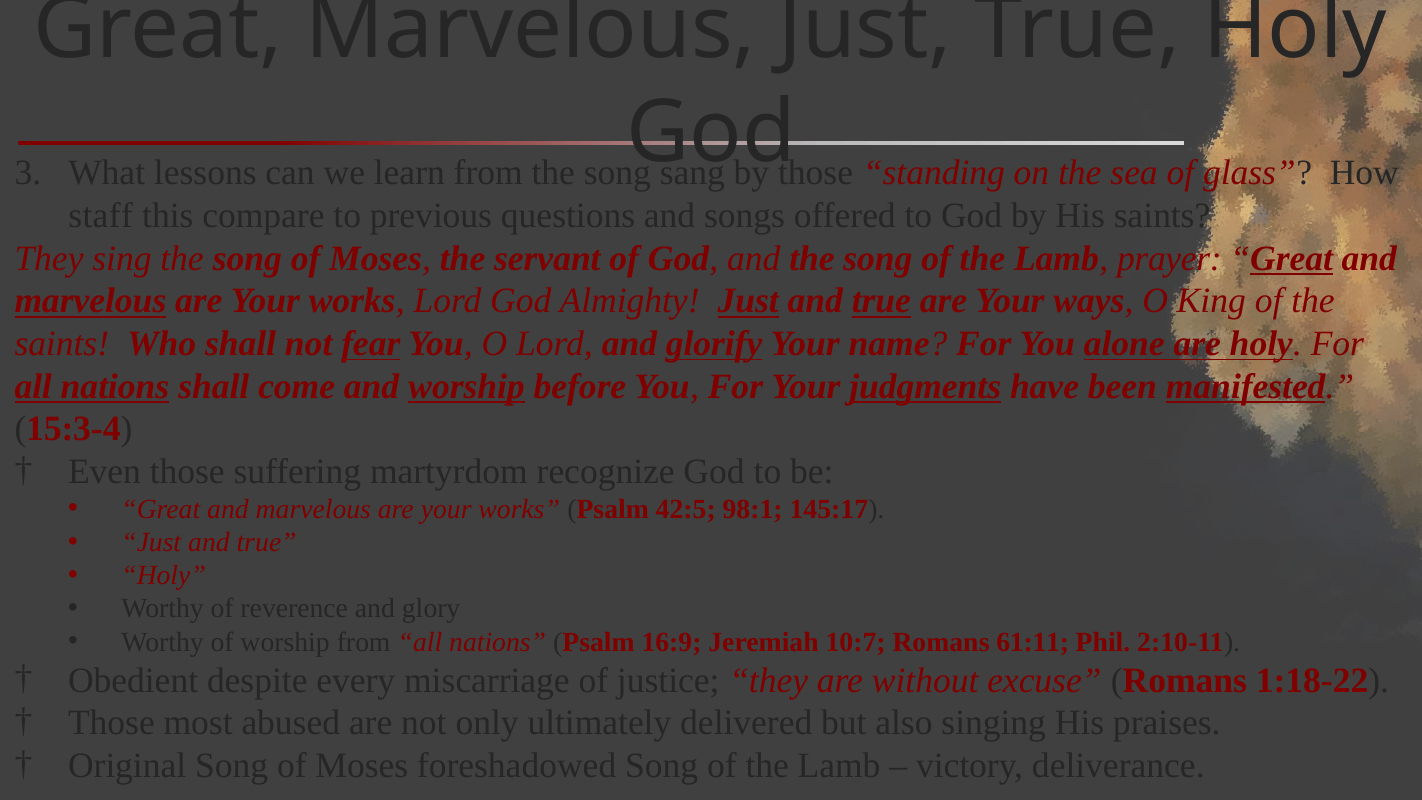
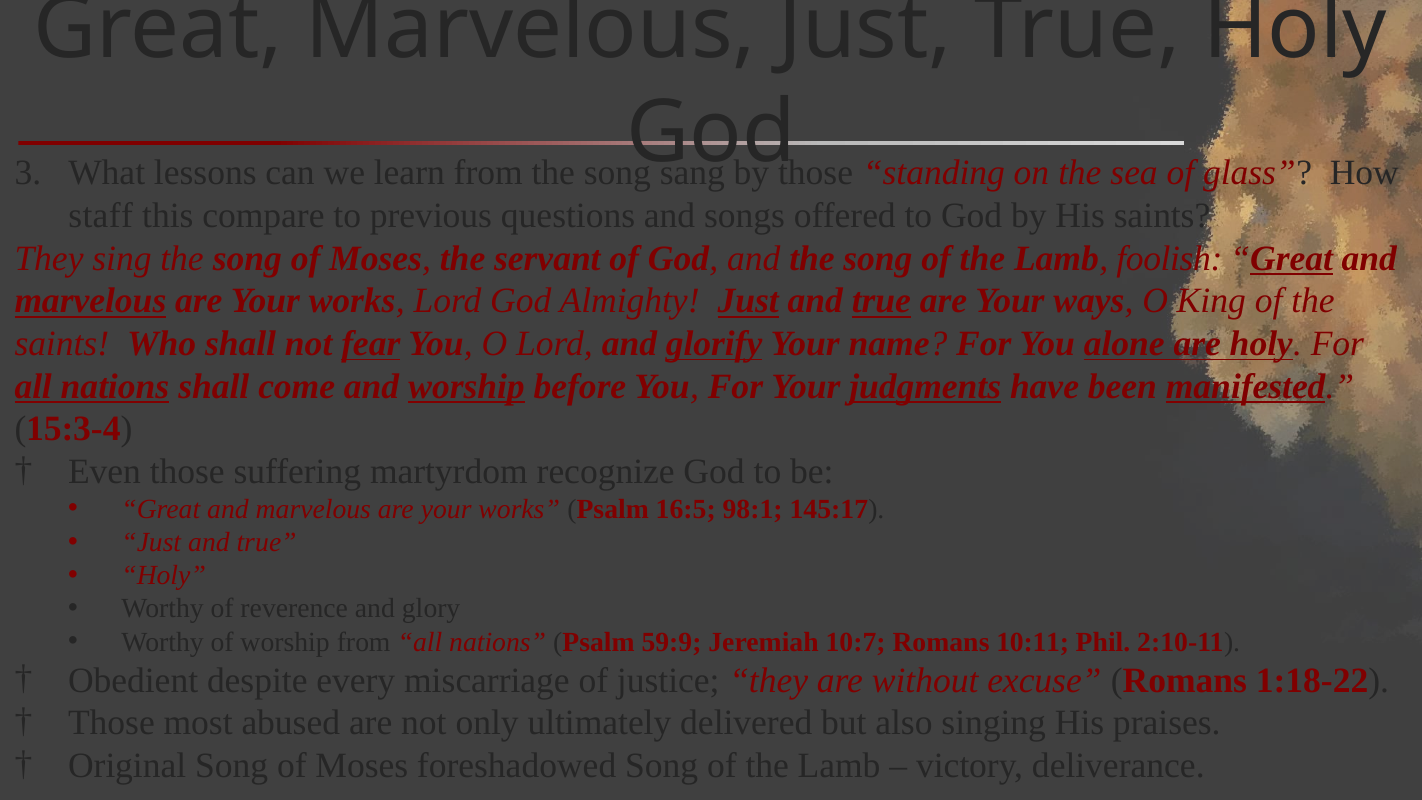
prayer: prayer -> foolish (1169, 258)
42:5: 42:5 -> 16:5 (686, 509)
16:9: 16:9 -> 59:9 (672, 642)
61:11: 61:11 -> 10:11 (1033, 642)
